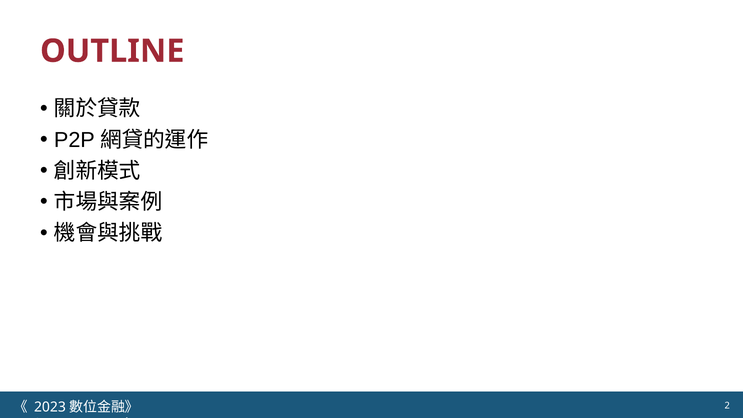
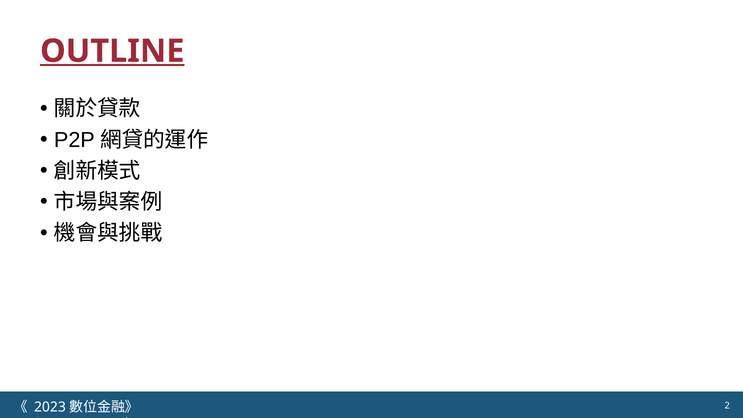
OUTLINE underline: none -> present (112, 51)
